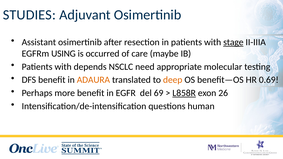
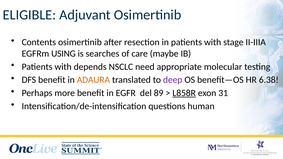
STUDIES: STUDIES -> ELIGIBLE (29, 15)
Assistant: Assistant -> Contents (39, 42)
stage underline: present -> none (233, 42)
occurred: occurred -> searches (103, 54)
deep colour: orange -> purple (173, 80)
0.69: 0.69 -> 6.38 (269, 80)
69: 69 -> 89 (159, 93)
26: 26 -> 31 (223, 93)
